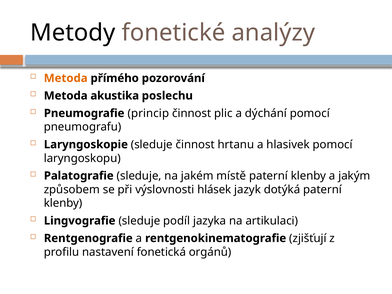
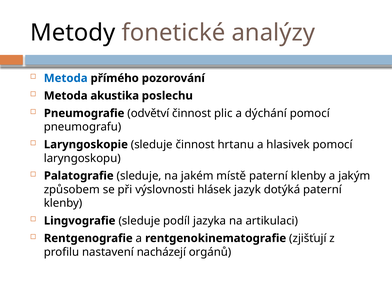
Metoda colour: orange -> blue (66, 78)
princip: princip -> odvětví (148, 113)
fonetická: fonetická -> nacházejí (161, 252)
